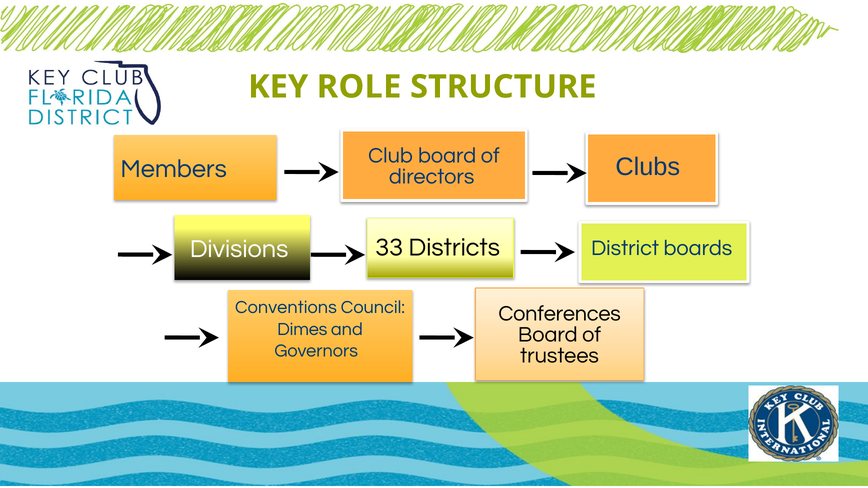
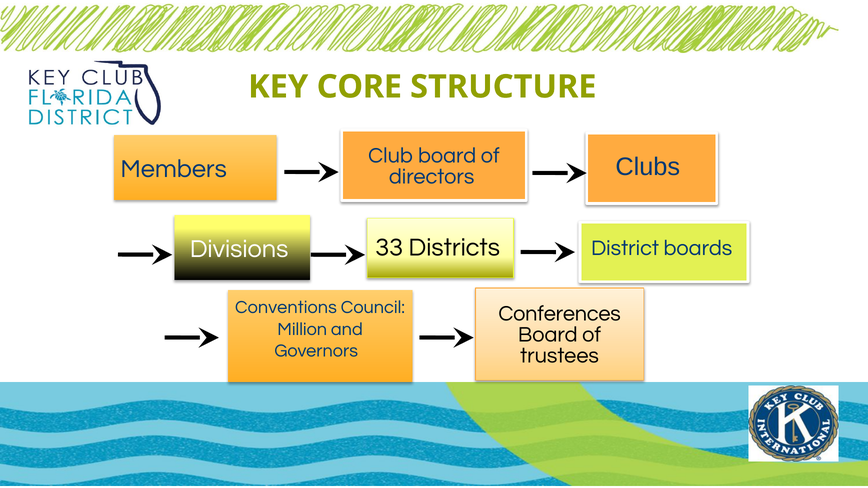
ROLE: ROLE -> CORE (359, 87)
Dimes: Dimes -> Million (302, 329)
